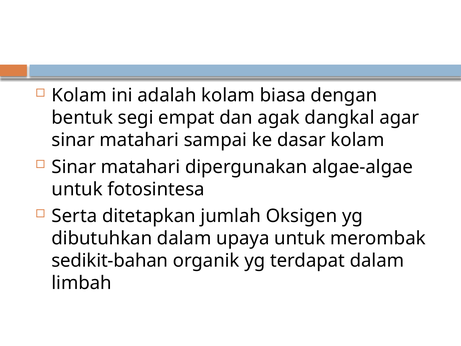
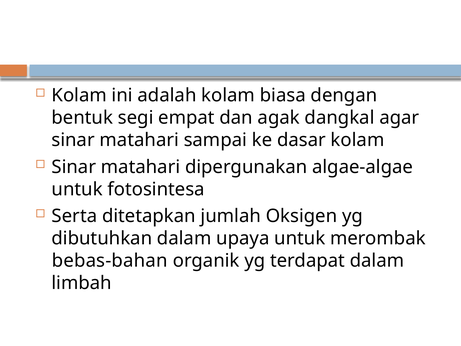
sedikit-bahan: sedikit-bahan -> bebas-bahan (110, 261)
